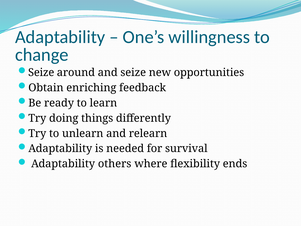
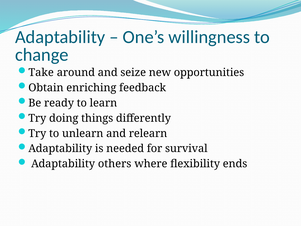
Seize: Seize -> Take (41, 72)
